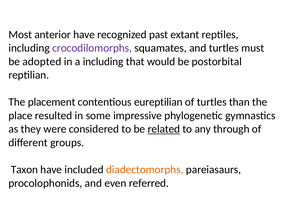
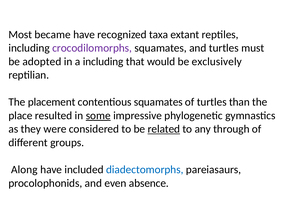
anterior: anterior -> became (53, 34)
past: past -> taxa (159, 34)
postorbital: postorbital -> exclusively (217, 61)
contentious eureptilian: eureptilian -> squamates (158, 102)
some underline: none -> present (98, 115)
Taxon: Taxon -> Along (24, 169)
diadectomorphs colour: orange -> blue (145, 169)
referred: referred -> absence (149, 183)
